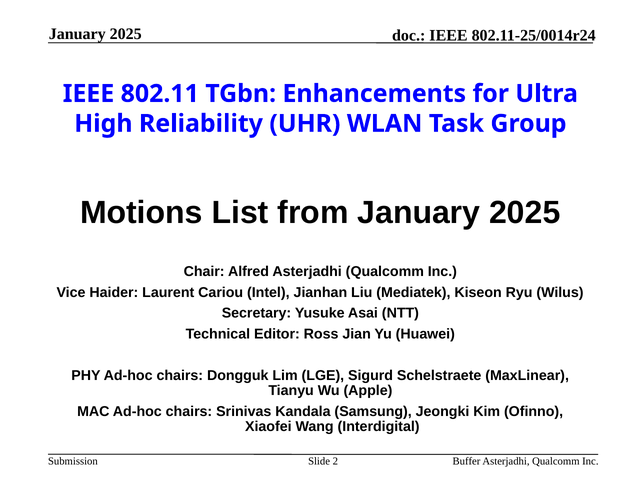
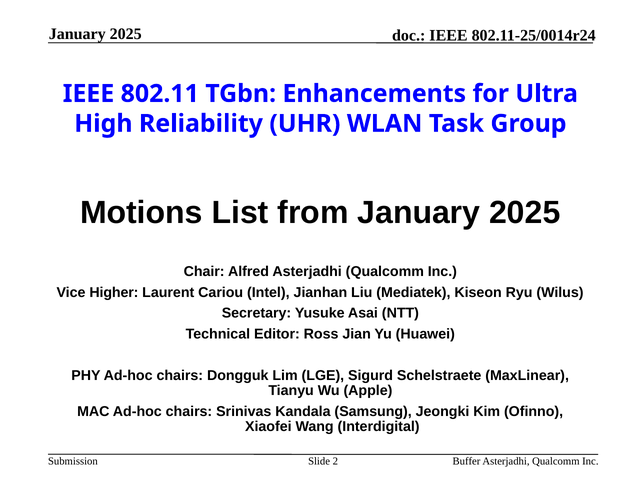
Haider: Haider -> Higher (114, 292)
